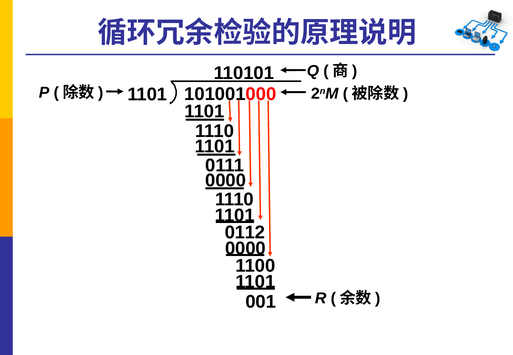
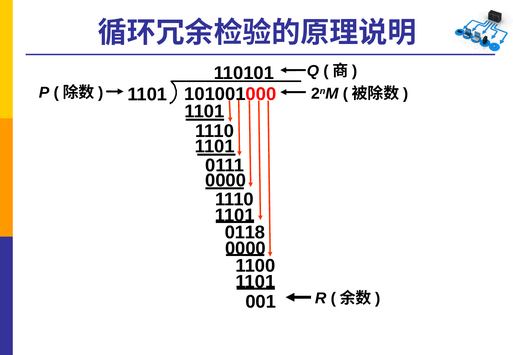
0112: 0112 -> 0118 (245, 233)
